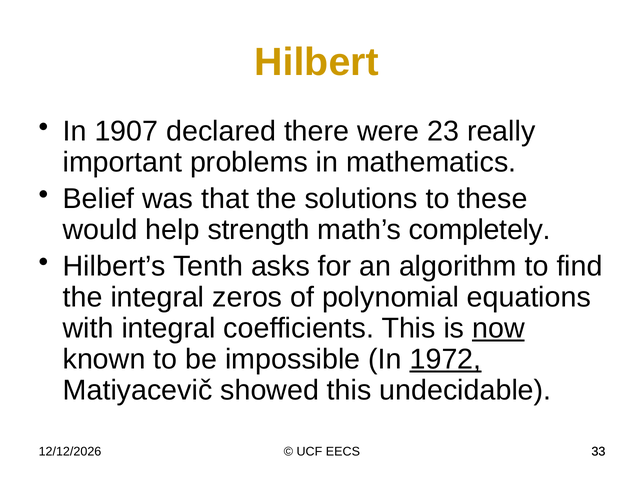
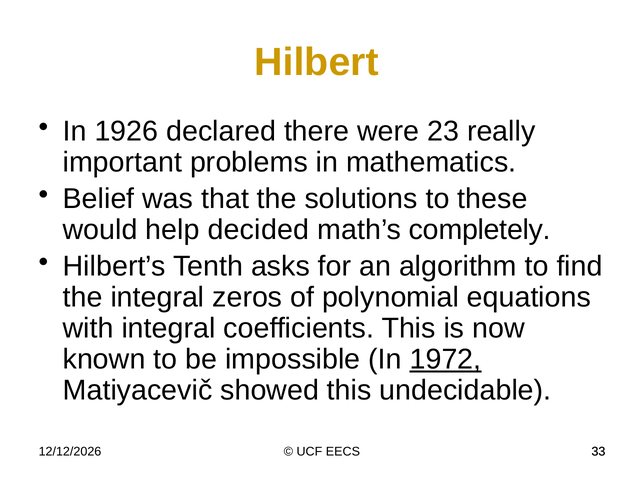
1907: 1907 -> 1926 (126, 131)
strength: strength -> decided (258, 230)
now underline: present -> none (498, 328)
